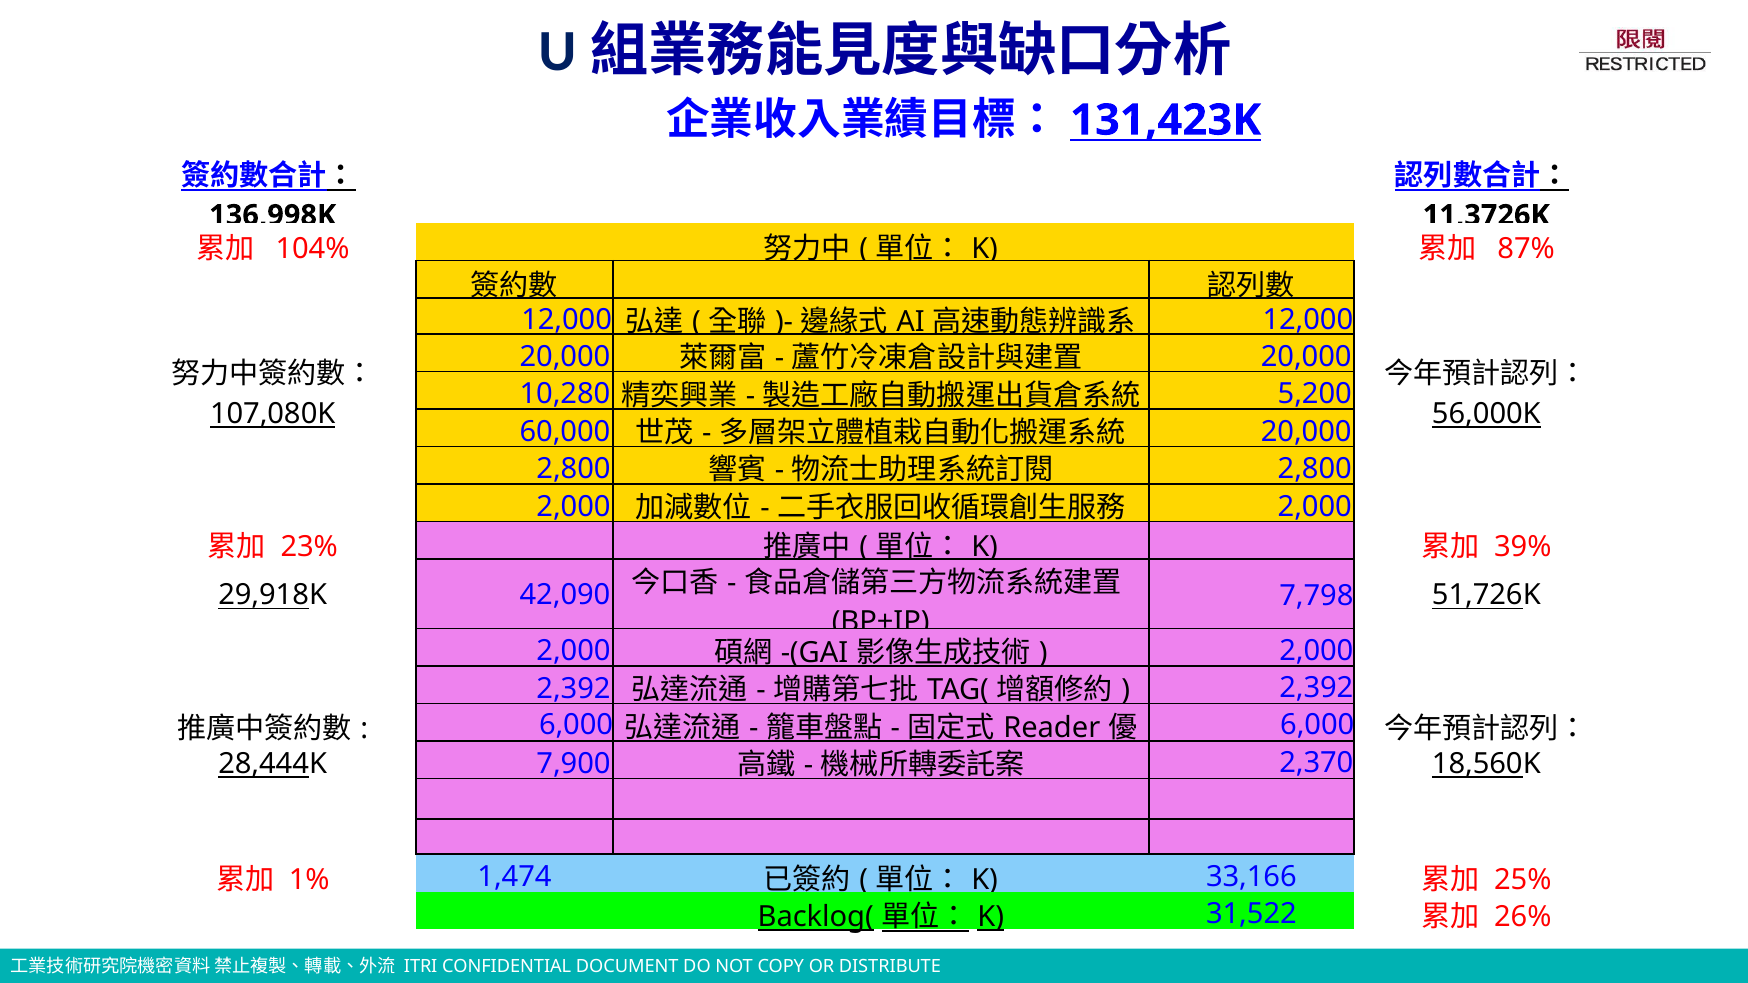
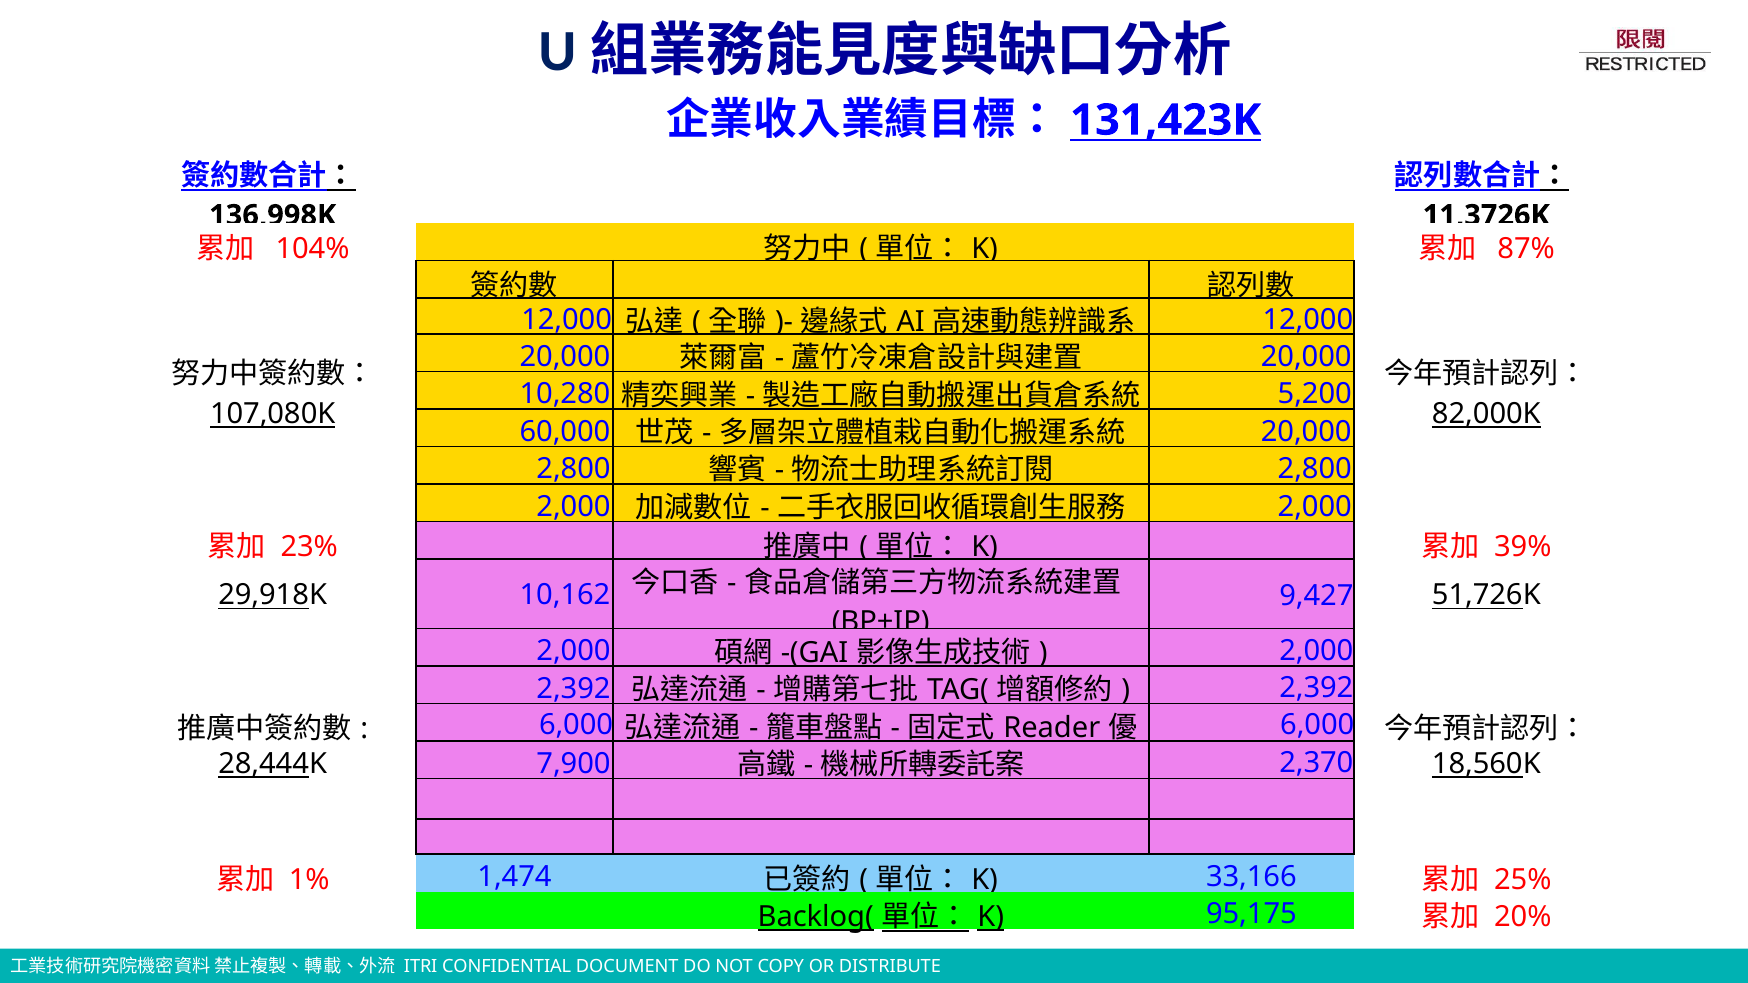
56,000K: 56,000K -> 82,000K (1486, 414)
42,090: 42,090 -> 10,162 (565, 595)
7,798: 7,798 -> 9,427 (1316, 596)
31,522: 31,522 -> 95,175 (1251, 914)
26%: 26% -> 20% (1523, 917)
